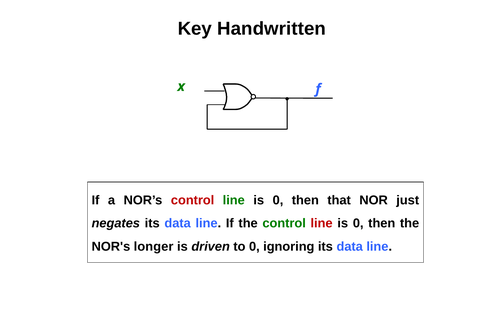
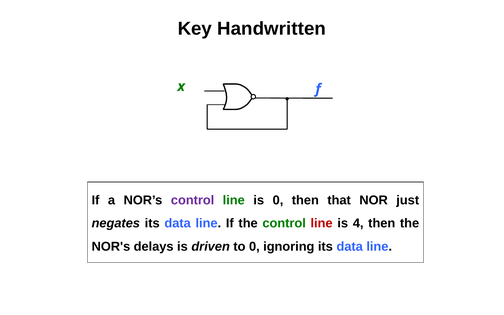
control colour: red -> purple (193, 200)
0: 0 -> 4 (358, 223)
longer: longer -> delays (154, 247)
